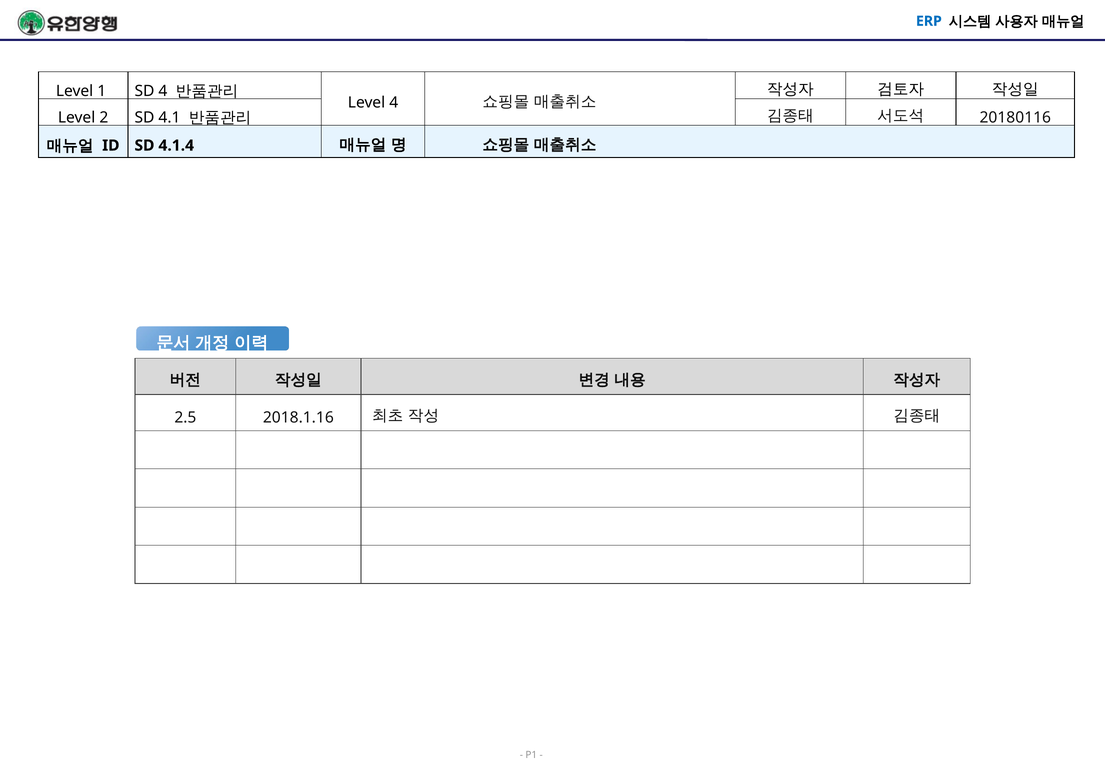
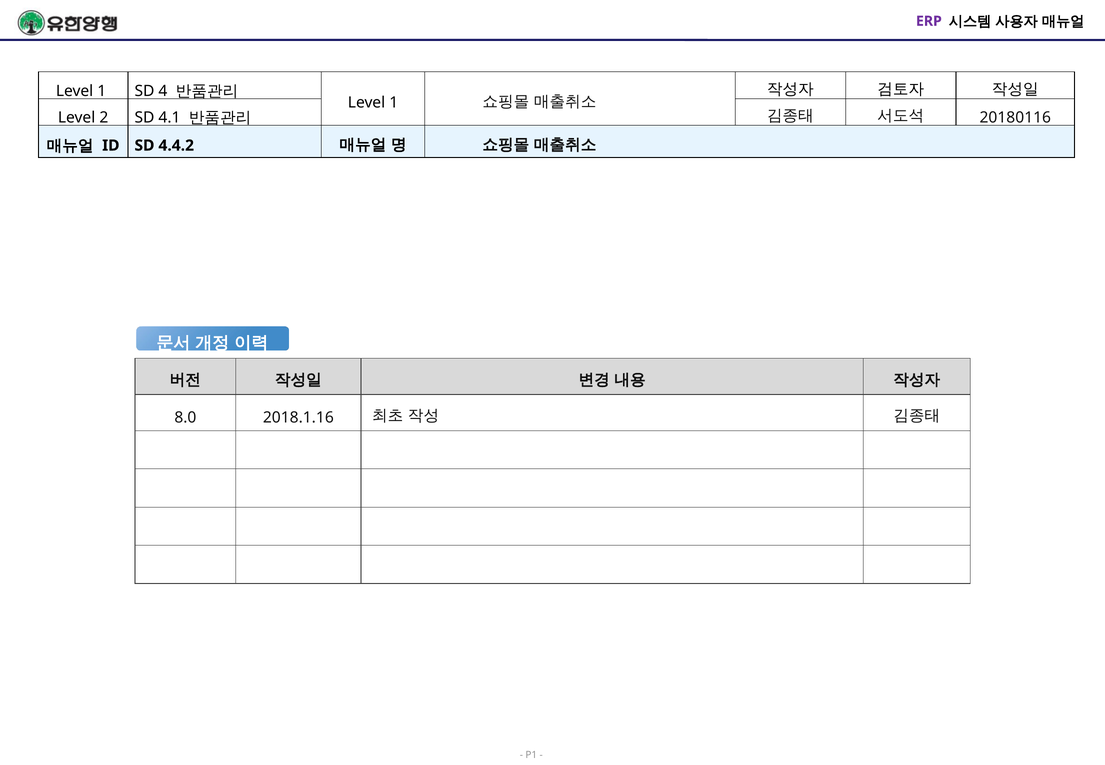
ERP colour: blue -> purple (929, 21)
4: 4 -> 1 (394, 103)
4.1.4: 4.1.4 -> 4.4.2 (176, 146)
2.5: 2.5 -> 8.0 (185, 417)
